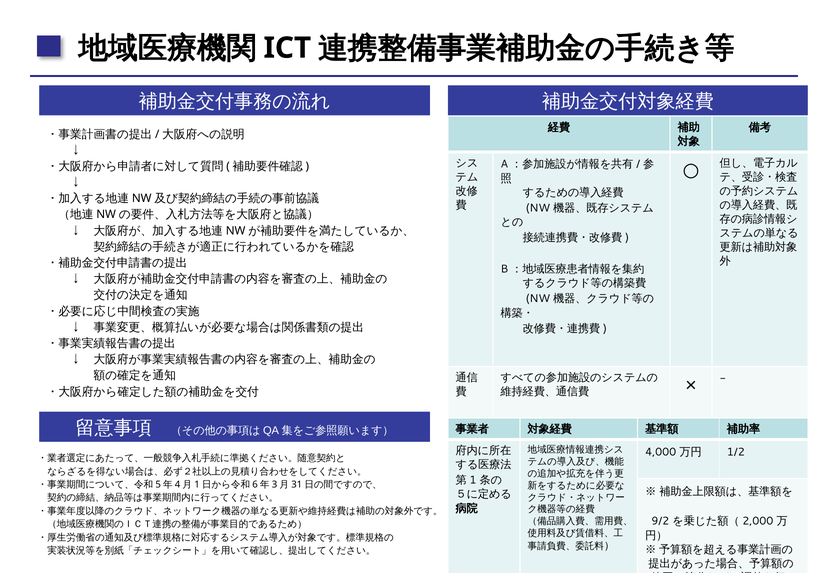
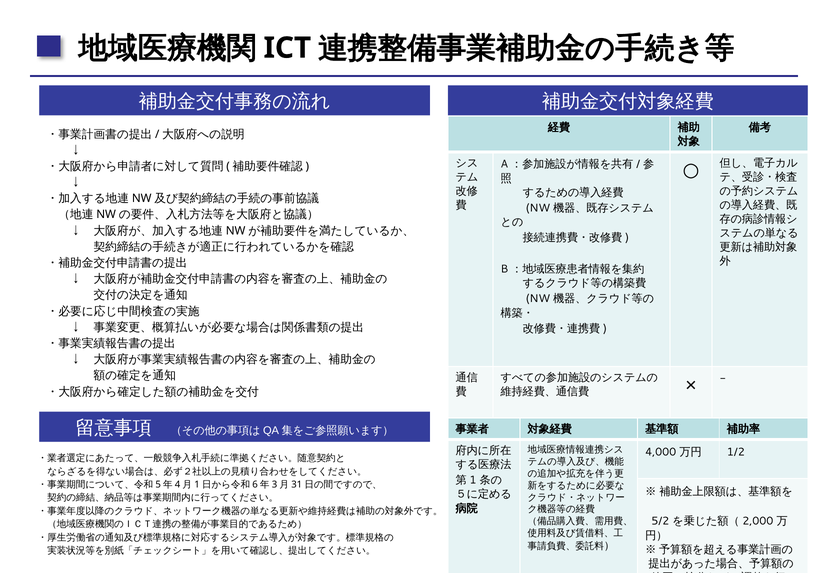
9/2: 9/2 -> 5/2 (660, 521)
